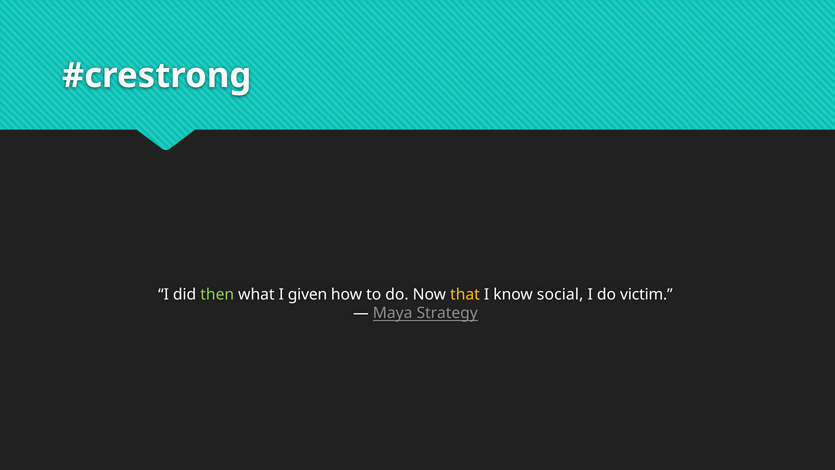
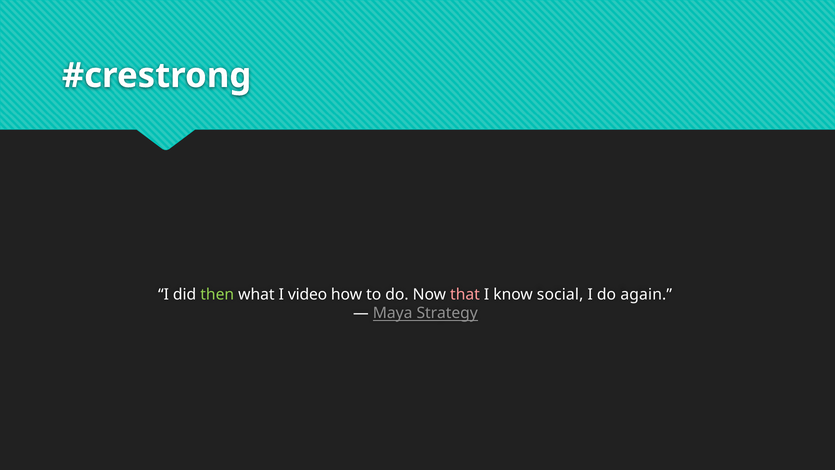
given: given -> video (308, 294)
that colour: yellow -> pink (465, 294)
victim: victim -> again (646, 294)
